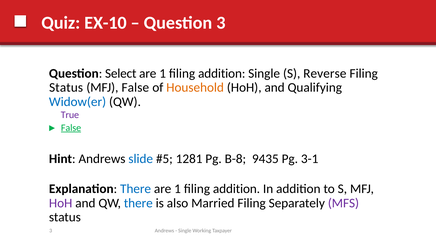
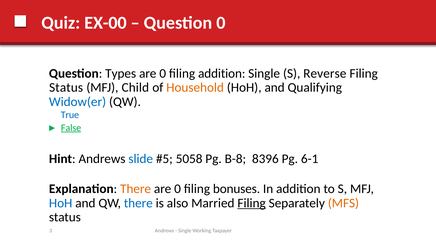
EX-10: EX-10 -> EX-00 (105, 23)
Question 3: 3 -> 0 (221, 23)
Select: Select -> Types (121, 73)
1: 1 -> 0 (163, 73)
MFJ False: False -> Child (135, 88)
True colour: purple -> blue (70, 115)
1281: 1281 -> 5058 (189, 159)
9435: 9435 -> 8396 (265, 159)
3-1: 3-1 -> 6-1 (310, 159)
There colour: blue -> orange (136, 189)
1: 1 -> 0 (178, 189)
addition: addition -> bonuses (237, 189)
HoH colour: purple -> blue (61, 203)
Filing underline: none -> present (252, 203)
MFS colour: purple -> orange (343, 203)
